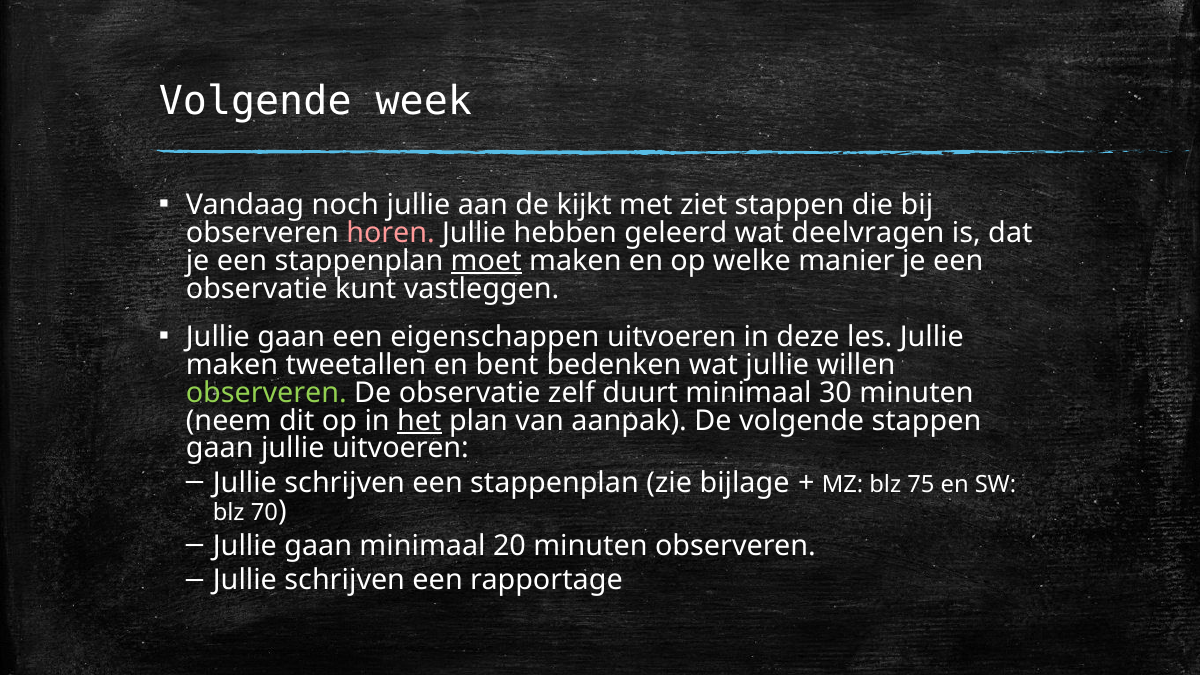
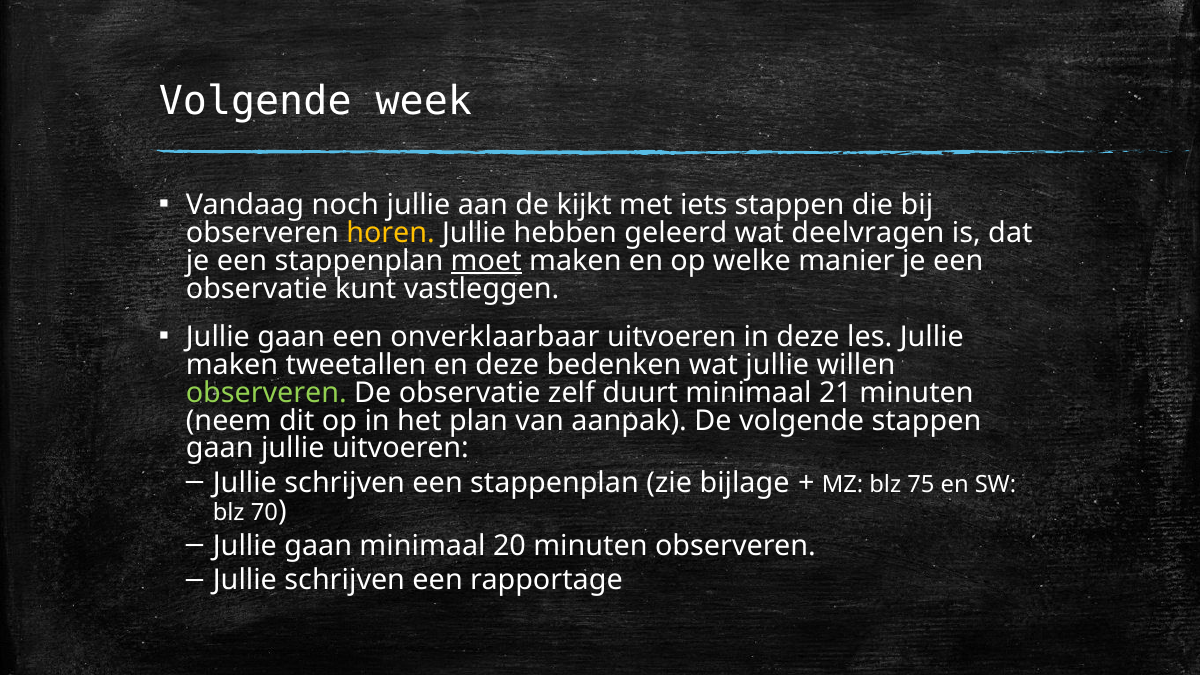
ziet: ziet -> iets (704, 205)
horen colour: pink -> yellow (391, 233)
eigenschappen: eigenschappen -> onverklaarbaar (495, 337)
en bent: bent -> deze (507, 365)
30: 30 -> 21 (835, 393)
het underline: present -> none (419, 421)
